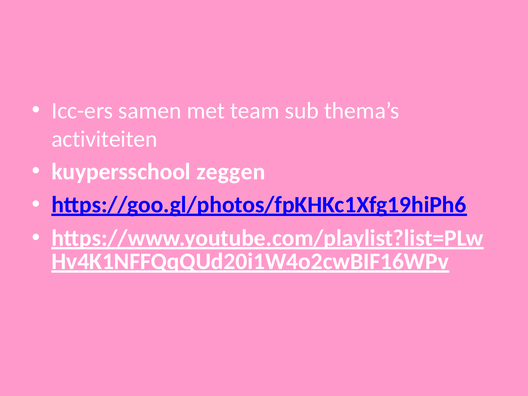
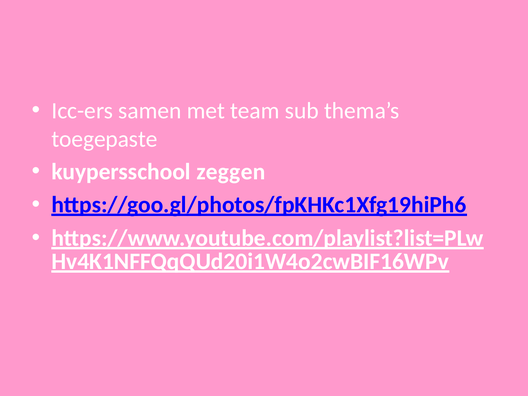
activiteiten: activiteiten -> toegepaste (104, 139)
